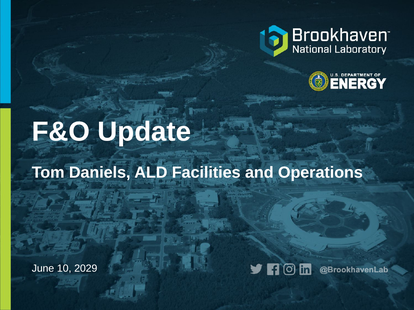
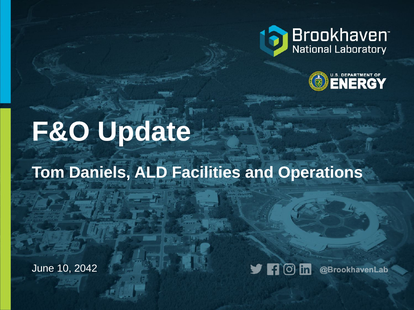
2029: 2029 -> 2042 (86, 269)
